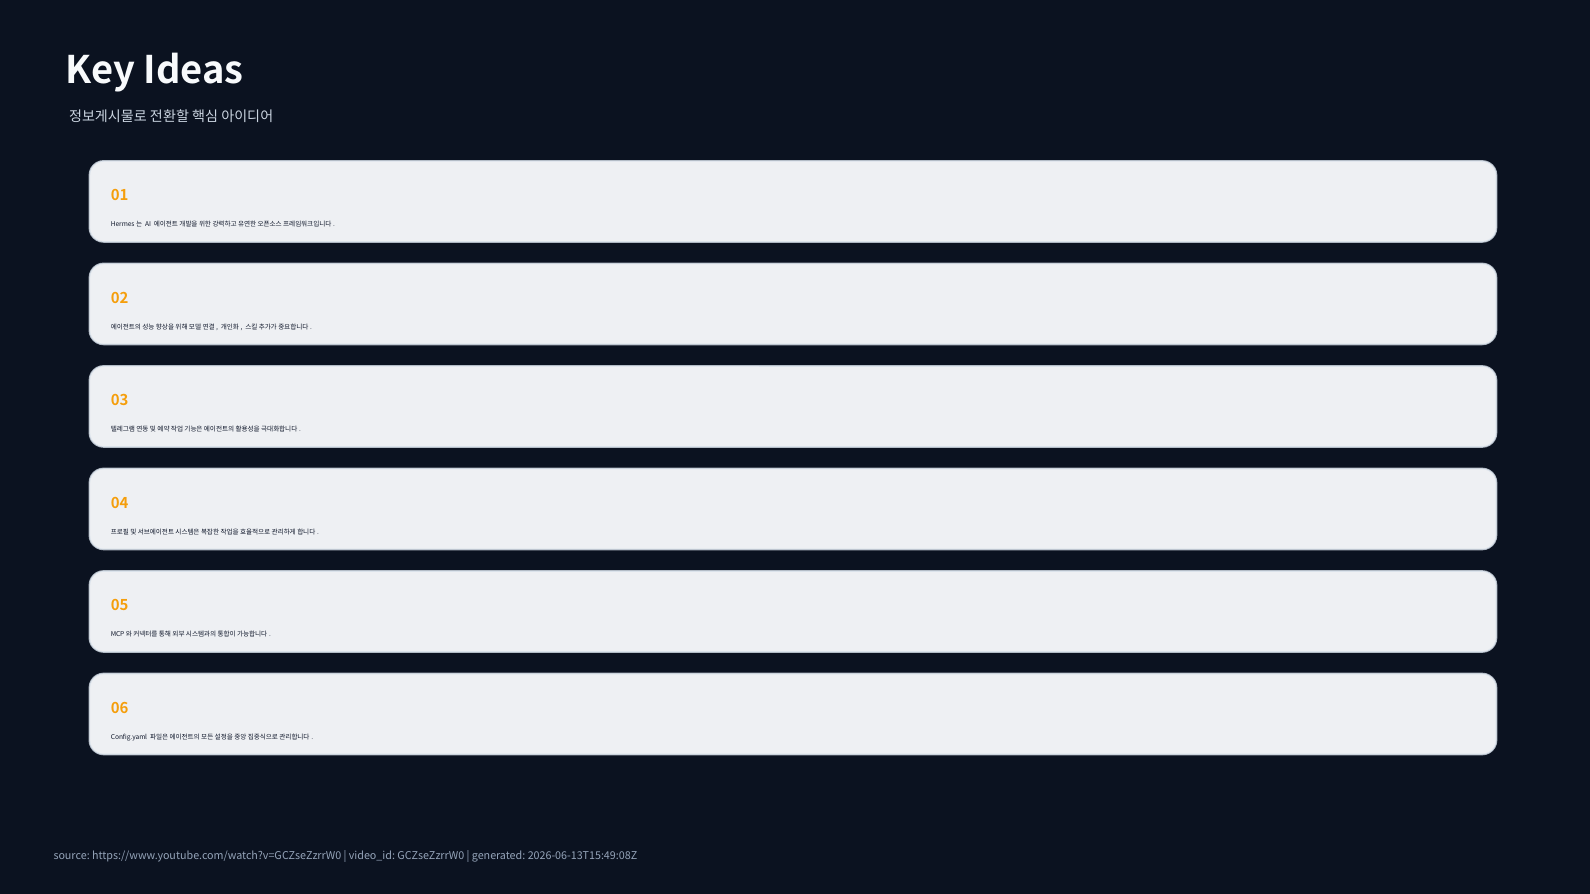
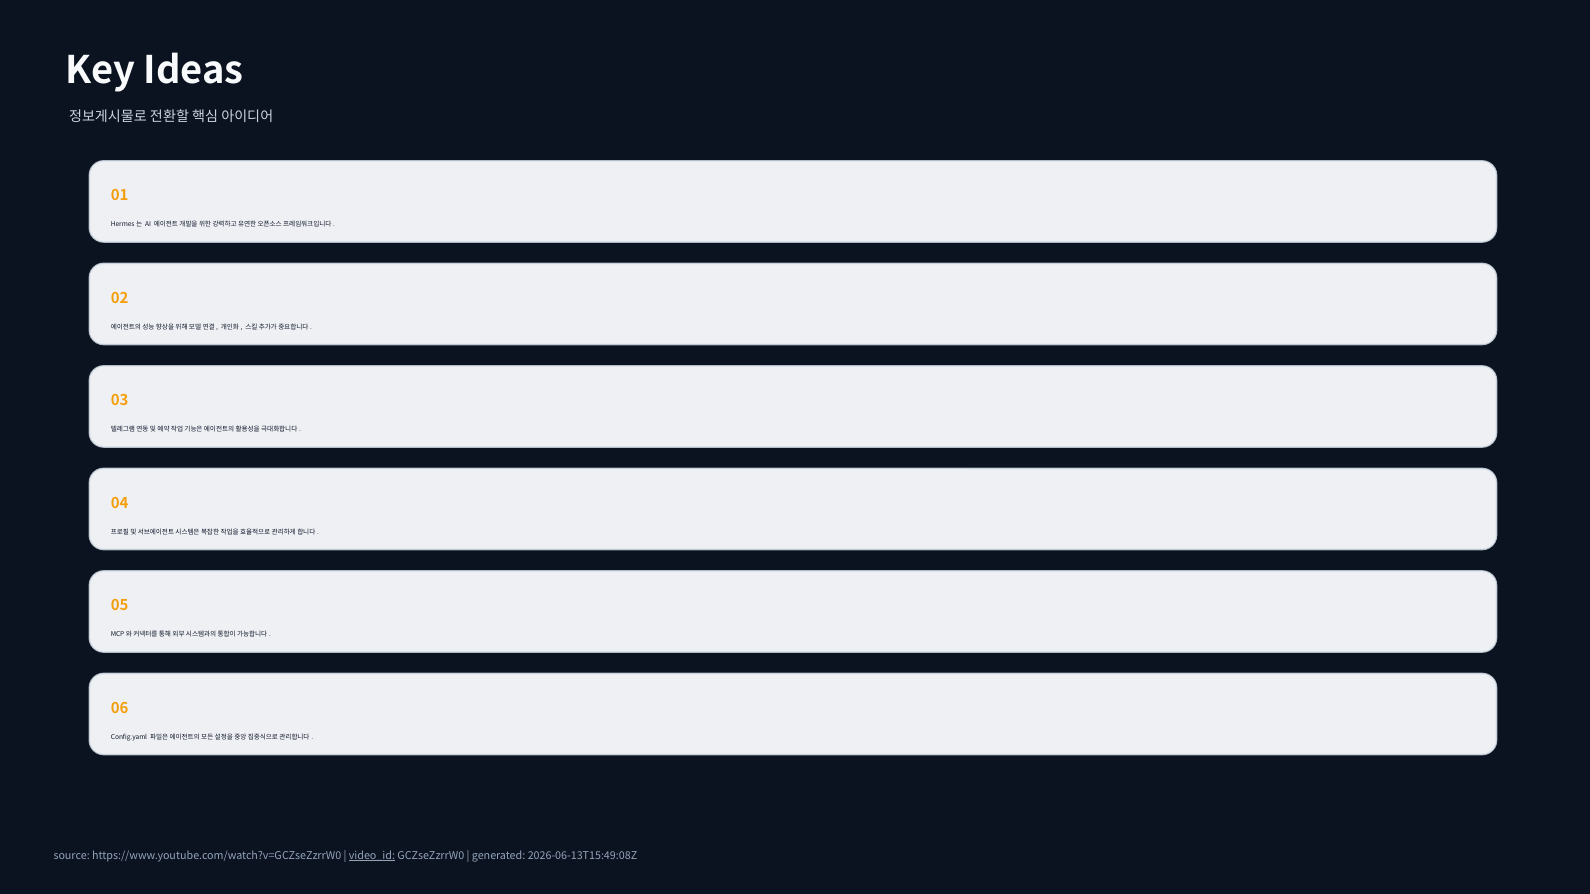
video_id underline: none -> present (372, 856)
